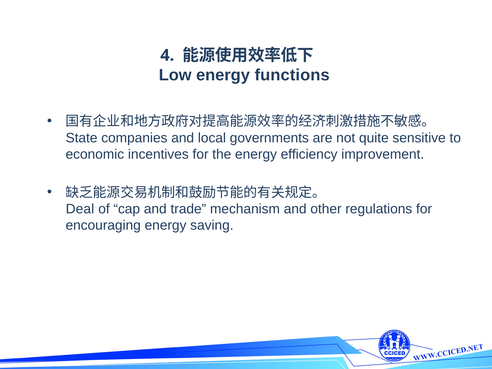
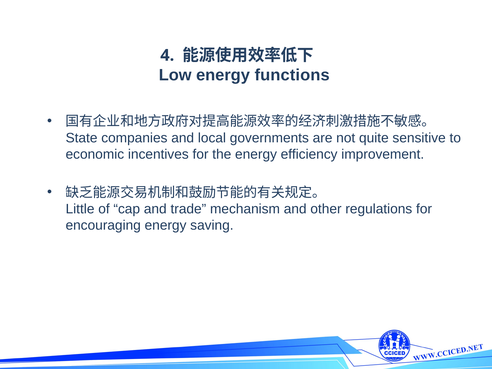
Deal: Deal -> Little (80, 209)
